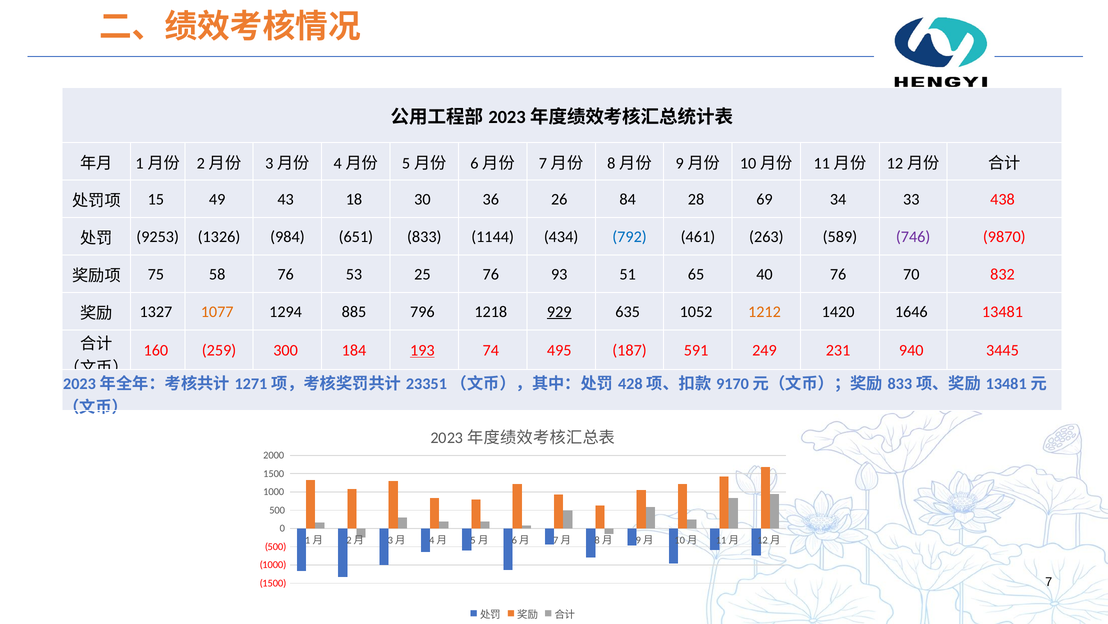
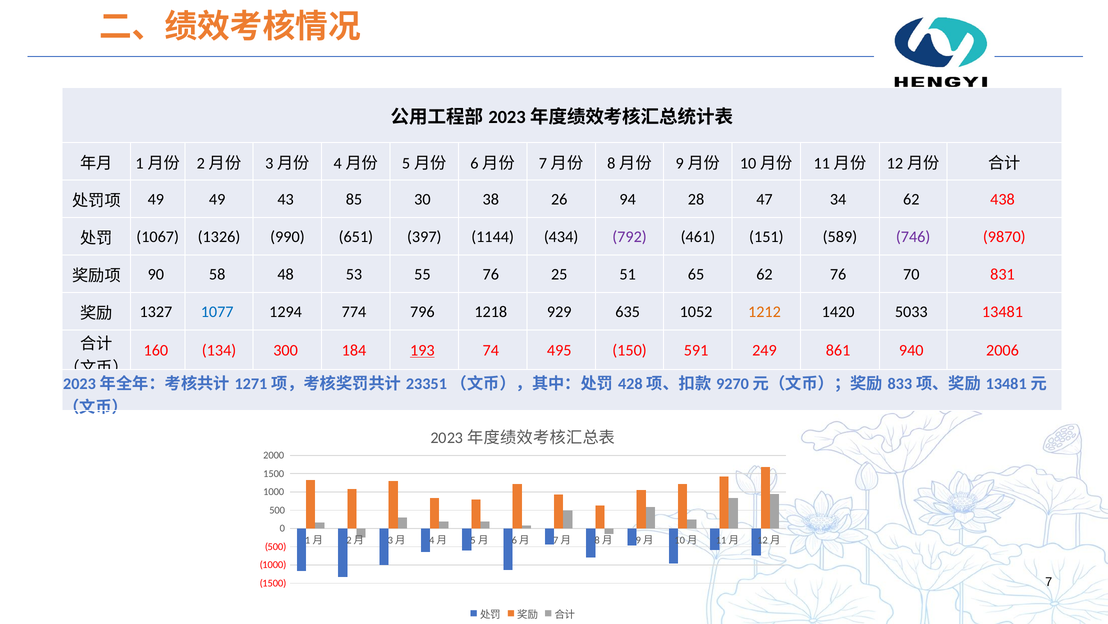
15: 15 -> 49 (156, 199)
18: 18 -> 85 (354, 199)
36: 36 -> 38 (491, 199)
84: 84 -> 94 (628, 199)
69: 69 -> 47 (764, 199)
34 33: 33 -> 62 (911, 199)
9253: 9253 -> 1067 (158, 237)
984: 984 -> 990 (287, 237)
833: 833 -> 397 (424, 237)
792 colour: blue -> purple (630, 237)
263: 263 -> 151 (766, 237)
75: 75 -> 90 (156, 274)
58 76: 76 -> 48 (286, 274)
25: 25 -> 55 (422, 274)
93: 93 -> 25 (559, 274)
65 40: 40 -> 62 (764, 274)
832: 832 -> 831 (1002, 274)
1077 colour: orange -> blue (217, 312)
885: 885 -> 774 (354, 312)
929 underline: present -> none (559, 312)
1646: 1646 -> 5033 (911, 312)
259: 259 -> 134 (219, 351)
187: 187 -> 150 (630, 351)
231: 231 -> 861 (838, 351)
3445: 3445 -> 2006 (1002, 351)
9170: 9170 -> 9270 (733, 384)
